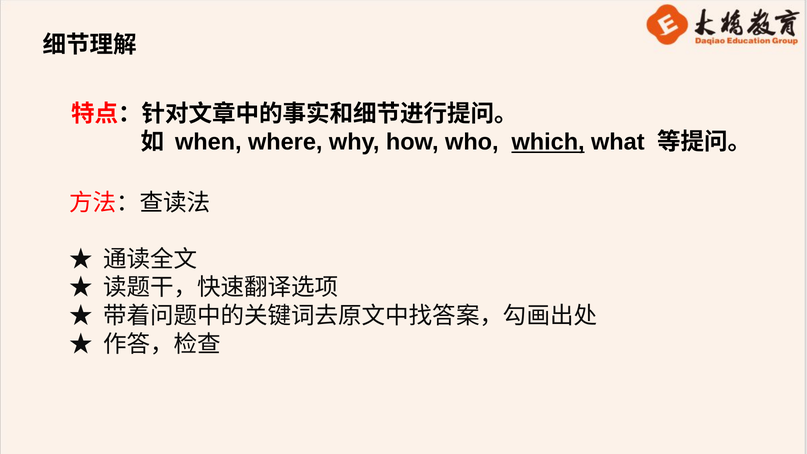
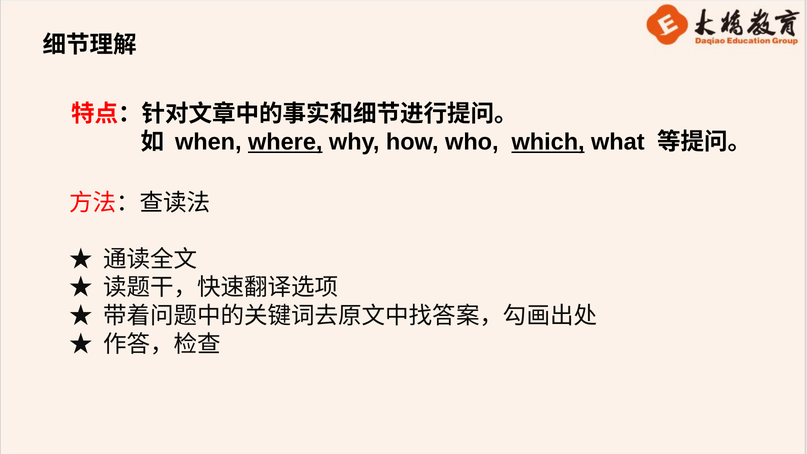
where underline: none -> present (285, 142)
